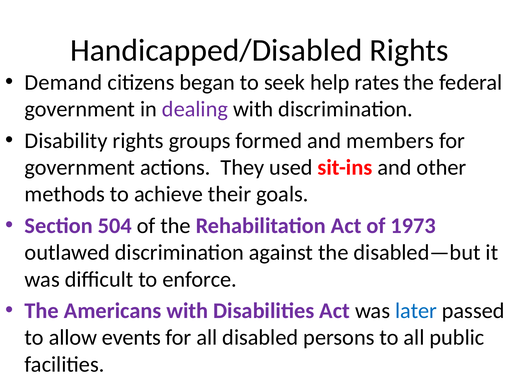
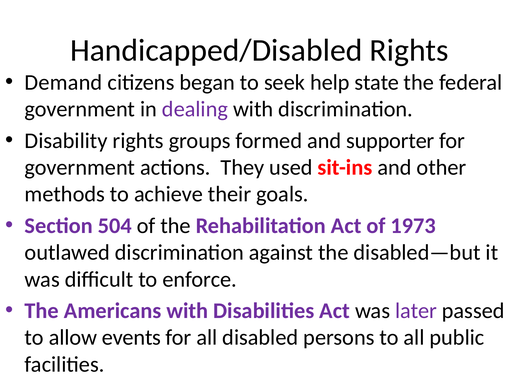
rates: rates -> state (377, 82)
members: members -> supporter (390, 141)
later colour: blue -> purple (416, 311)
